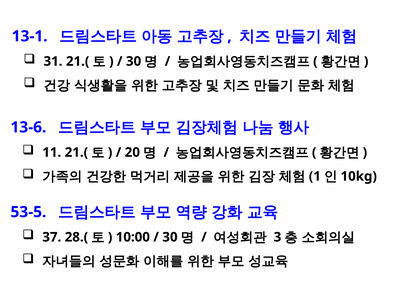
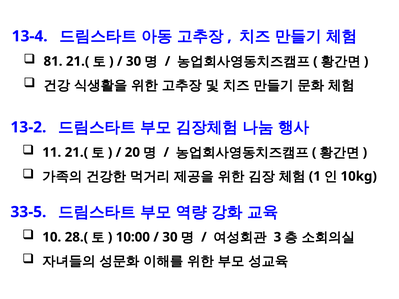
13-1: 13-1 -> 13-4 (30, 36)
31: 31 -> 81 (53, 61)
13-6: 13-6 -> 13-2 (28, 127)
53-5: 53-5 -> 33-5 (28, 212)
37: 37 -> 10 (52, 237)
